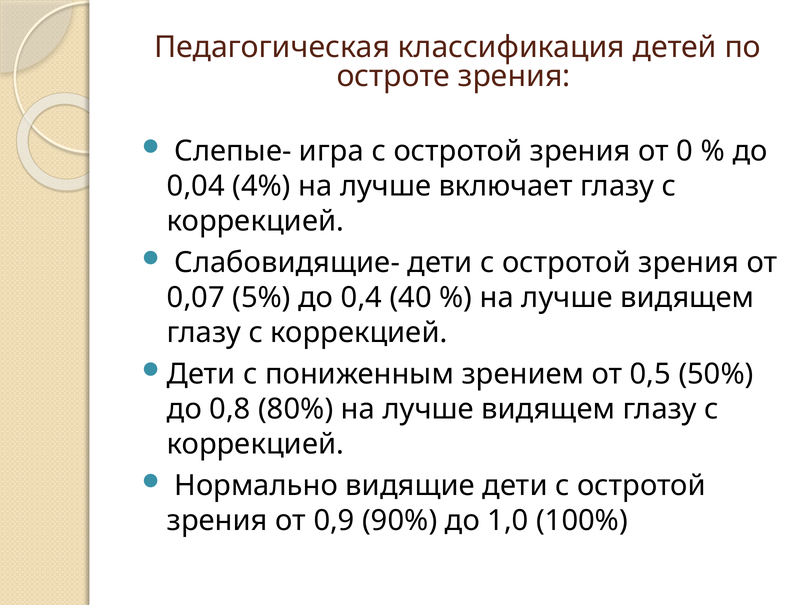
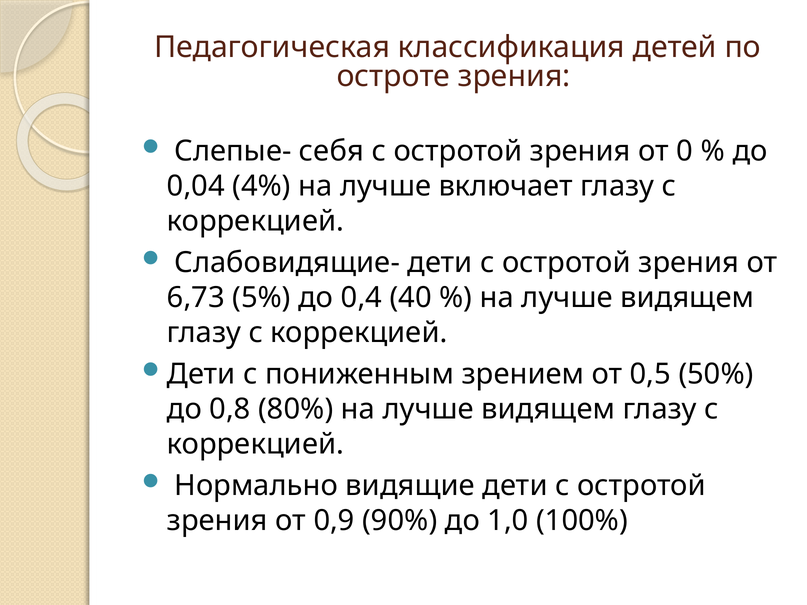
игра: игра -> себя (331, 151)
0,07: 0,07 -> 6,73 (196, 298)
